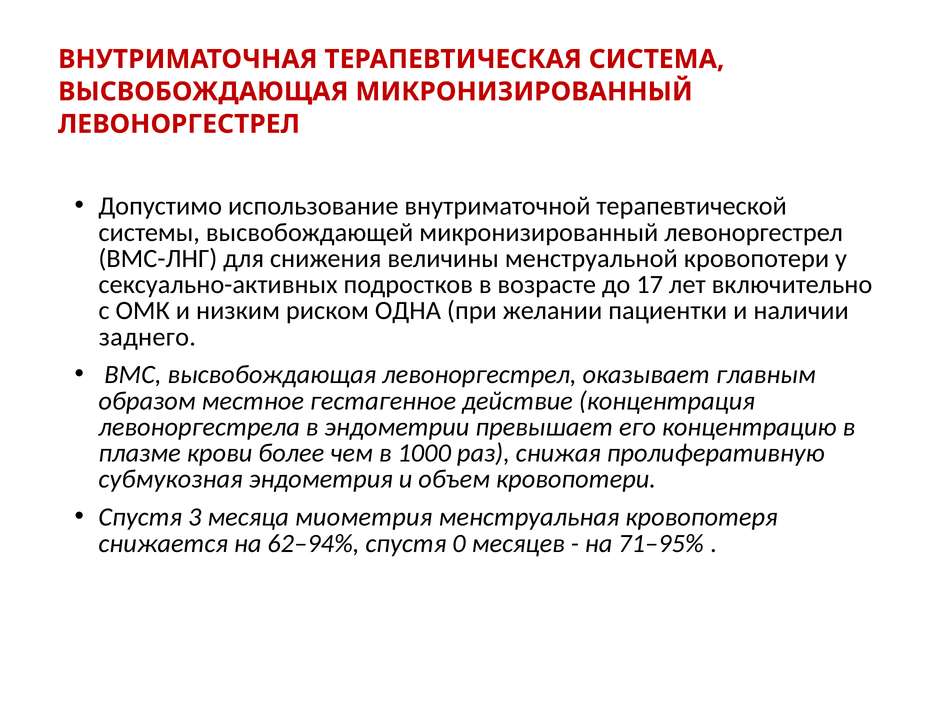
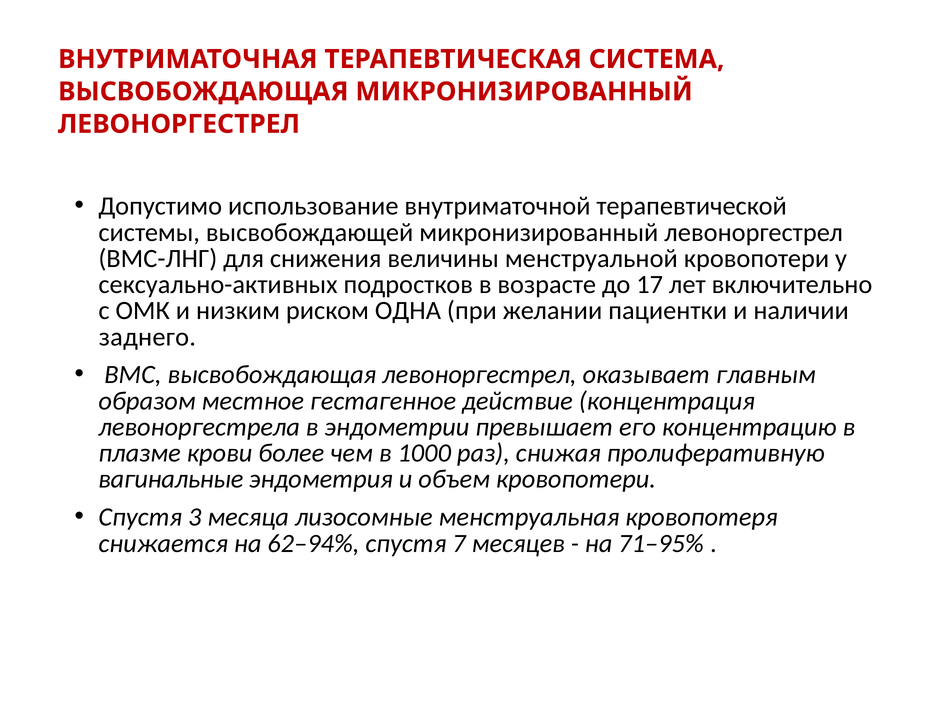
субмукозная: субмукозная -> вагинальные (171, 480)
миометрия: миометрия -> лизосомные (364, 518)
0: 0 -> 7 (459, 544)
